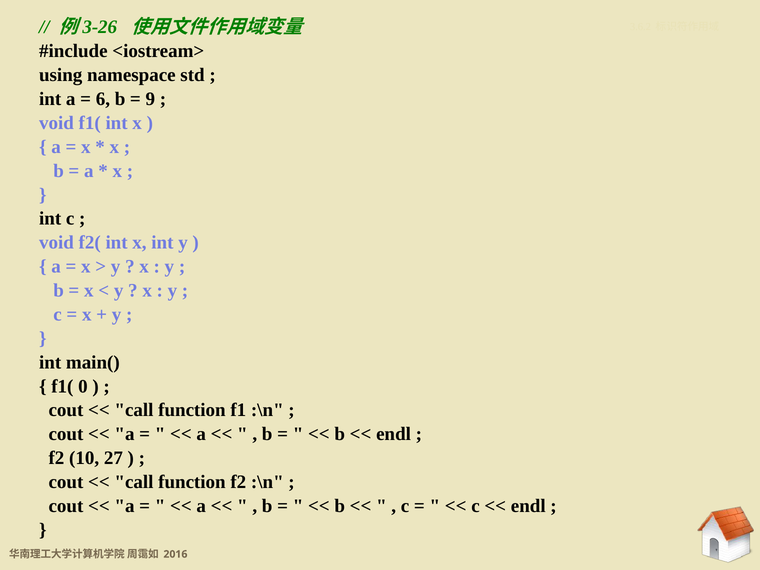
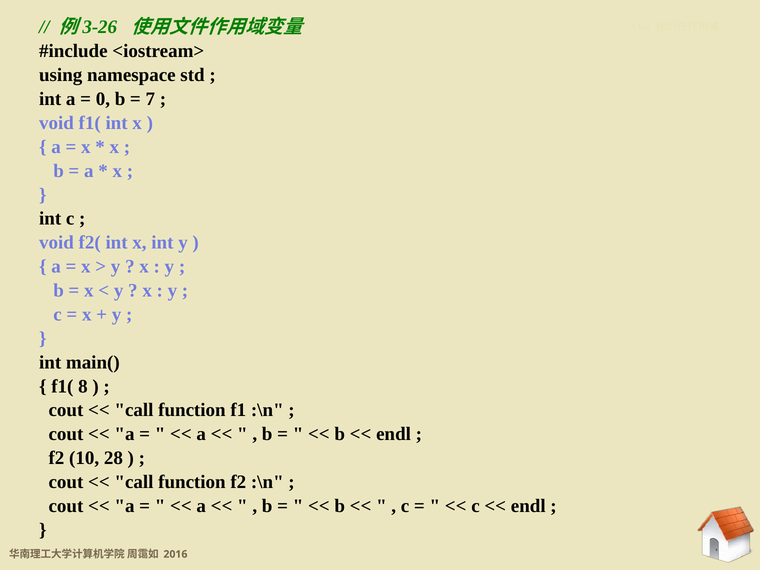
6: 6 -> 0 (103, 99)
9: 9 -> 7 (150, 99)
0: 0 -> 8 (83, 386)
27: 27 -> 28 (113, 458)
